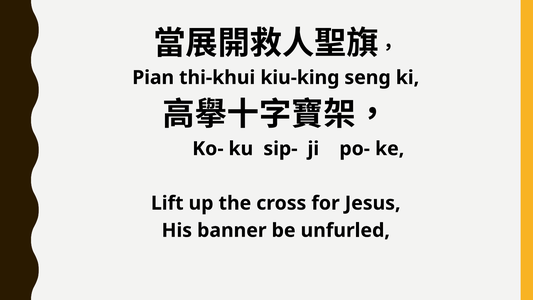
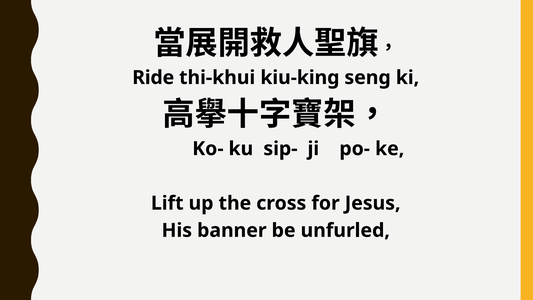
Pian: Pian -> Ride (153, 78)
